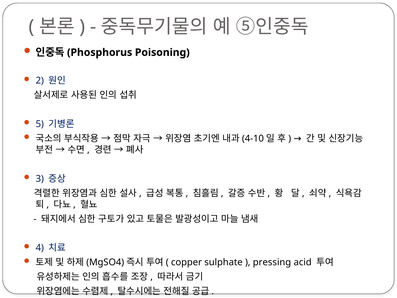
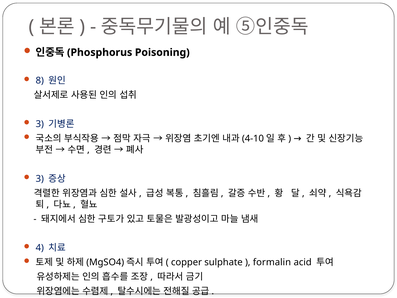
2: 2 -> 8 (40, 81)
5: 5 -> 3 (40, 124)
pressing: pressing -> formalin (272, 262)
